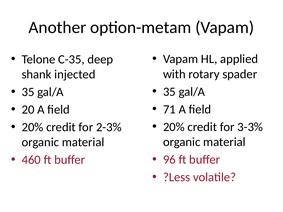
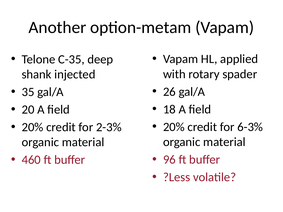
35: 35 -> 26 (169, 92)
71: 71 -> 18 (169, 109)
3-3%: 3-3% -> 6-3% (250, 127)
